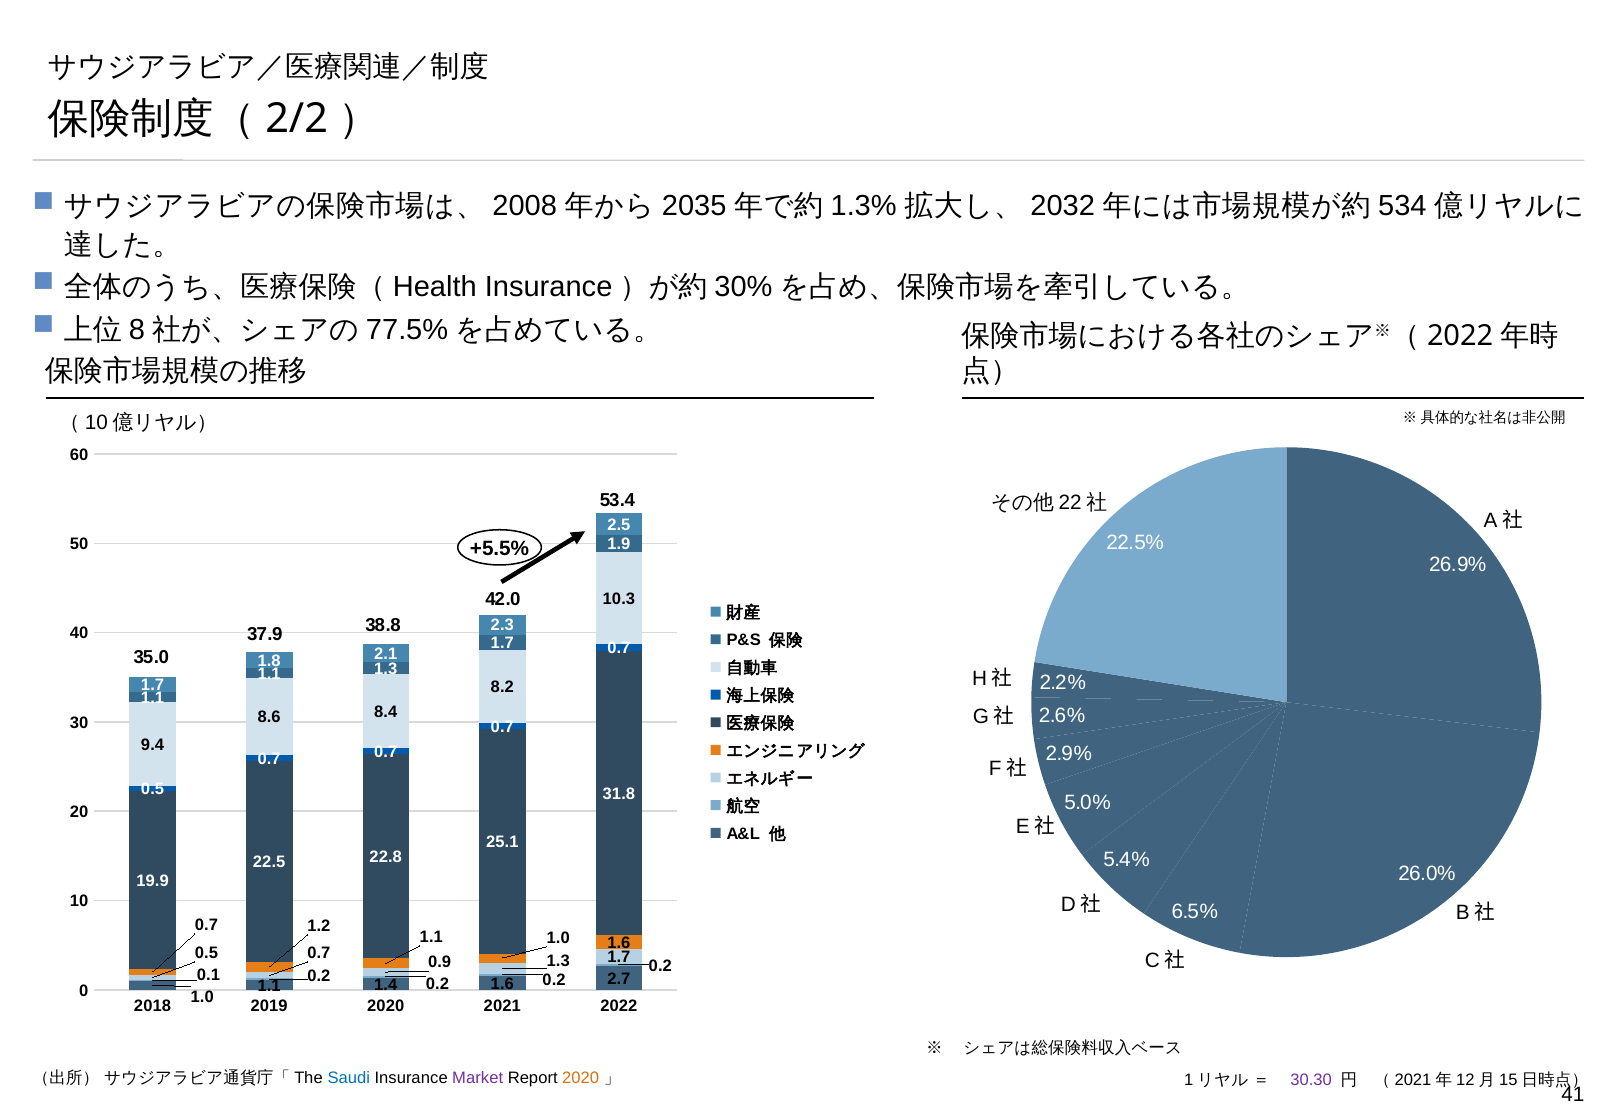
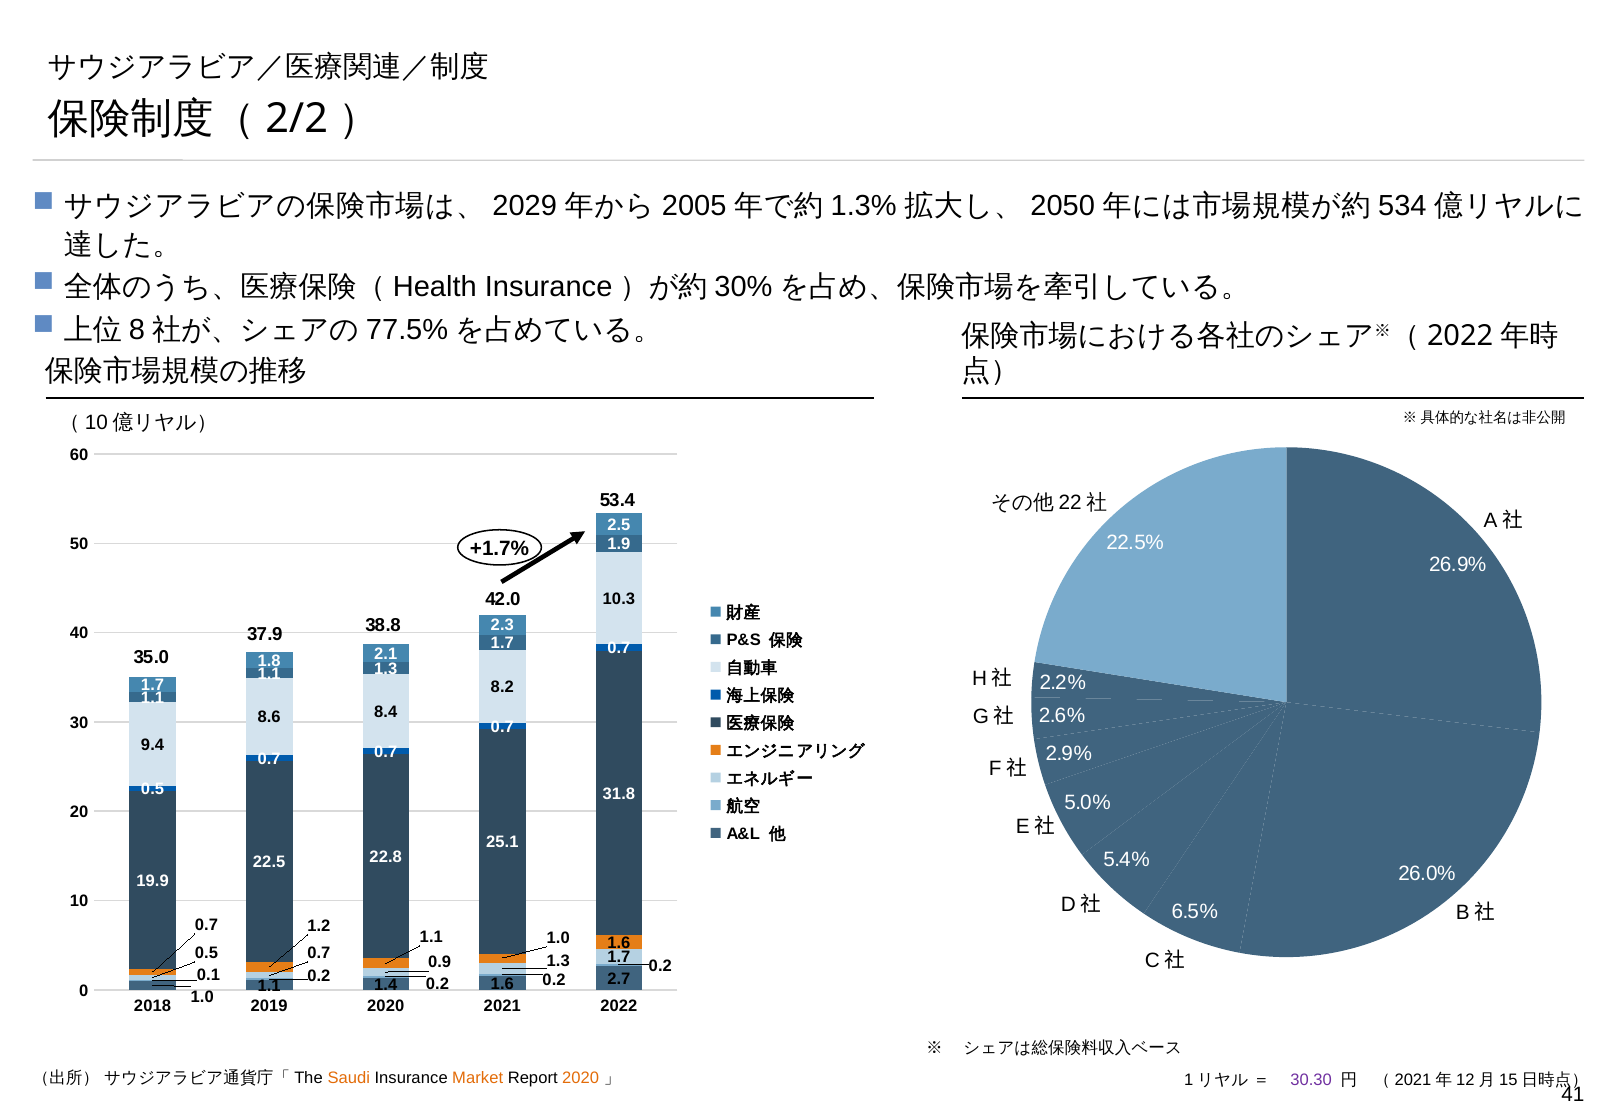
2008: 2008 -> 2029 (525, 206)
2035: 2035 -> 2005 (694, 206)
2032: 2032 -> 2050 (1063, 206)
+5.5%: +5.5% -> +1.7% (500, 549)
Saudi colour: blue -> orange (349, 1079)
Market colour: purple -> orange (478, 1079)
